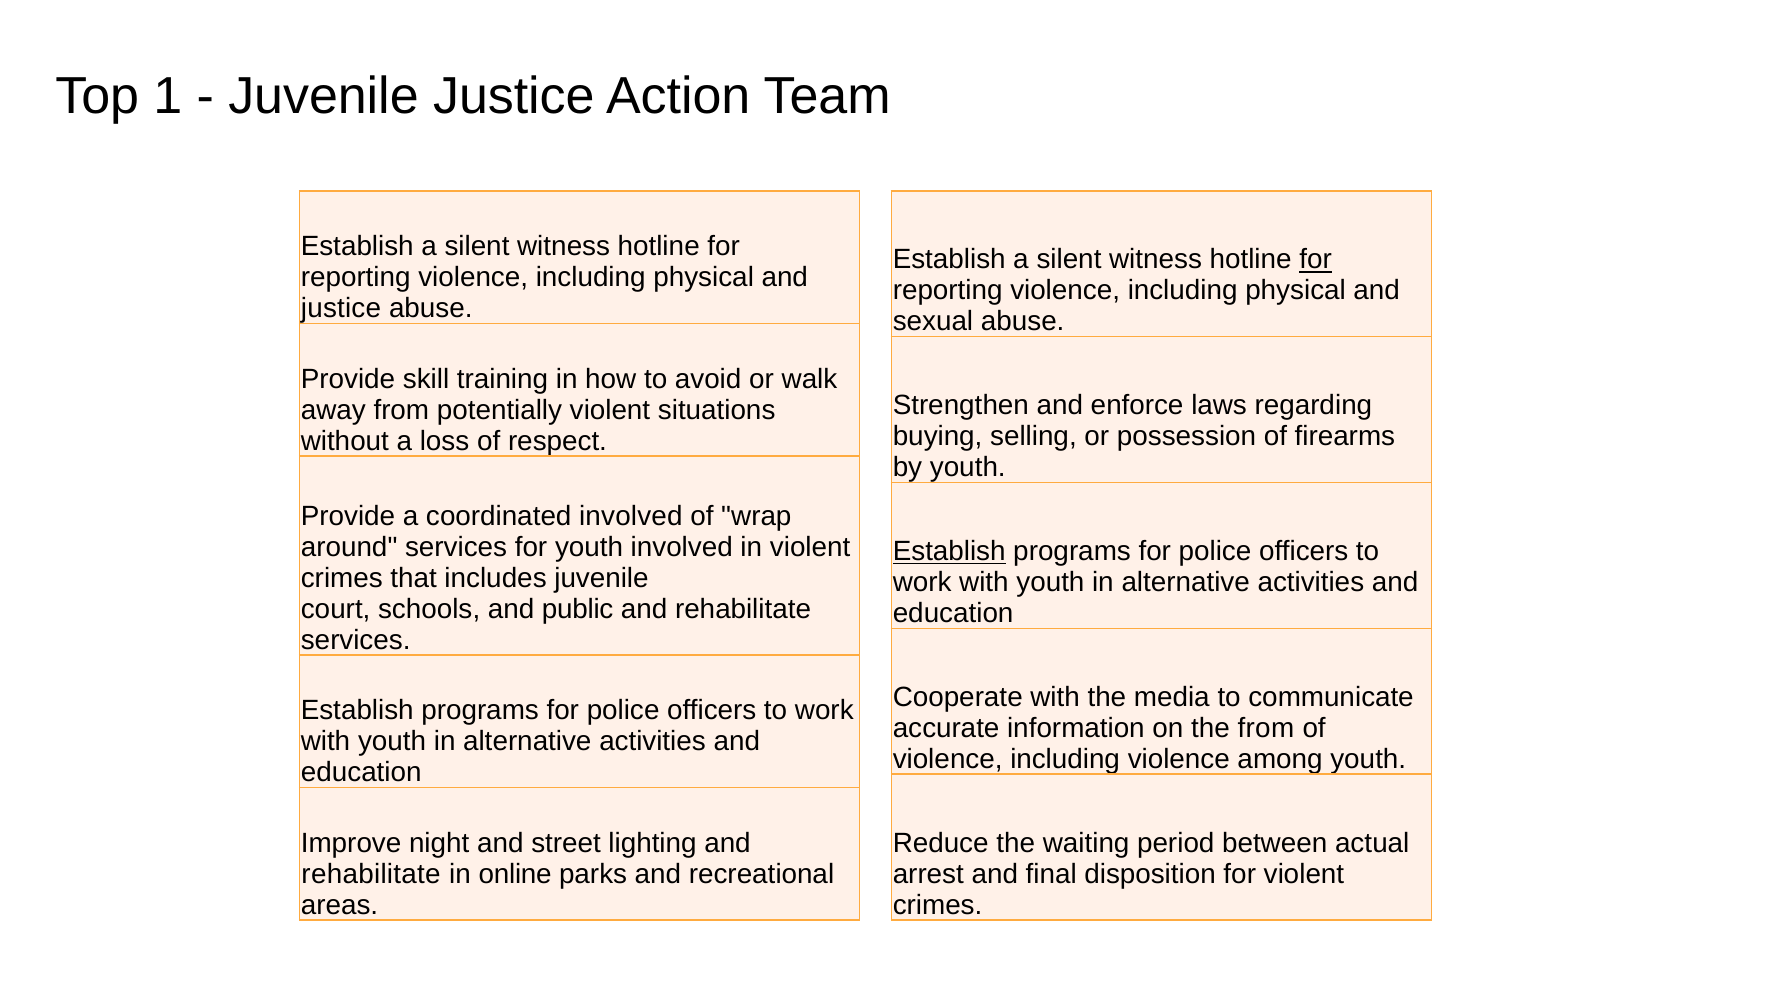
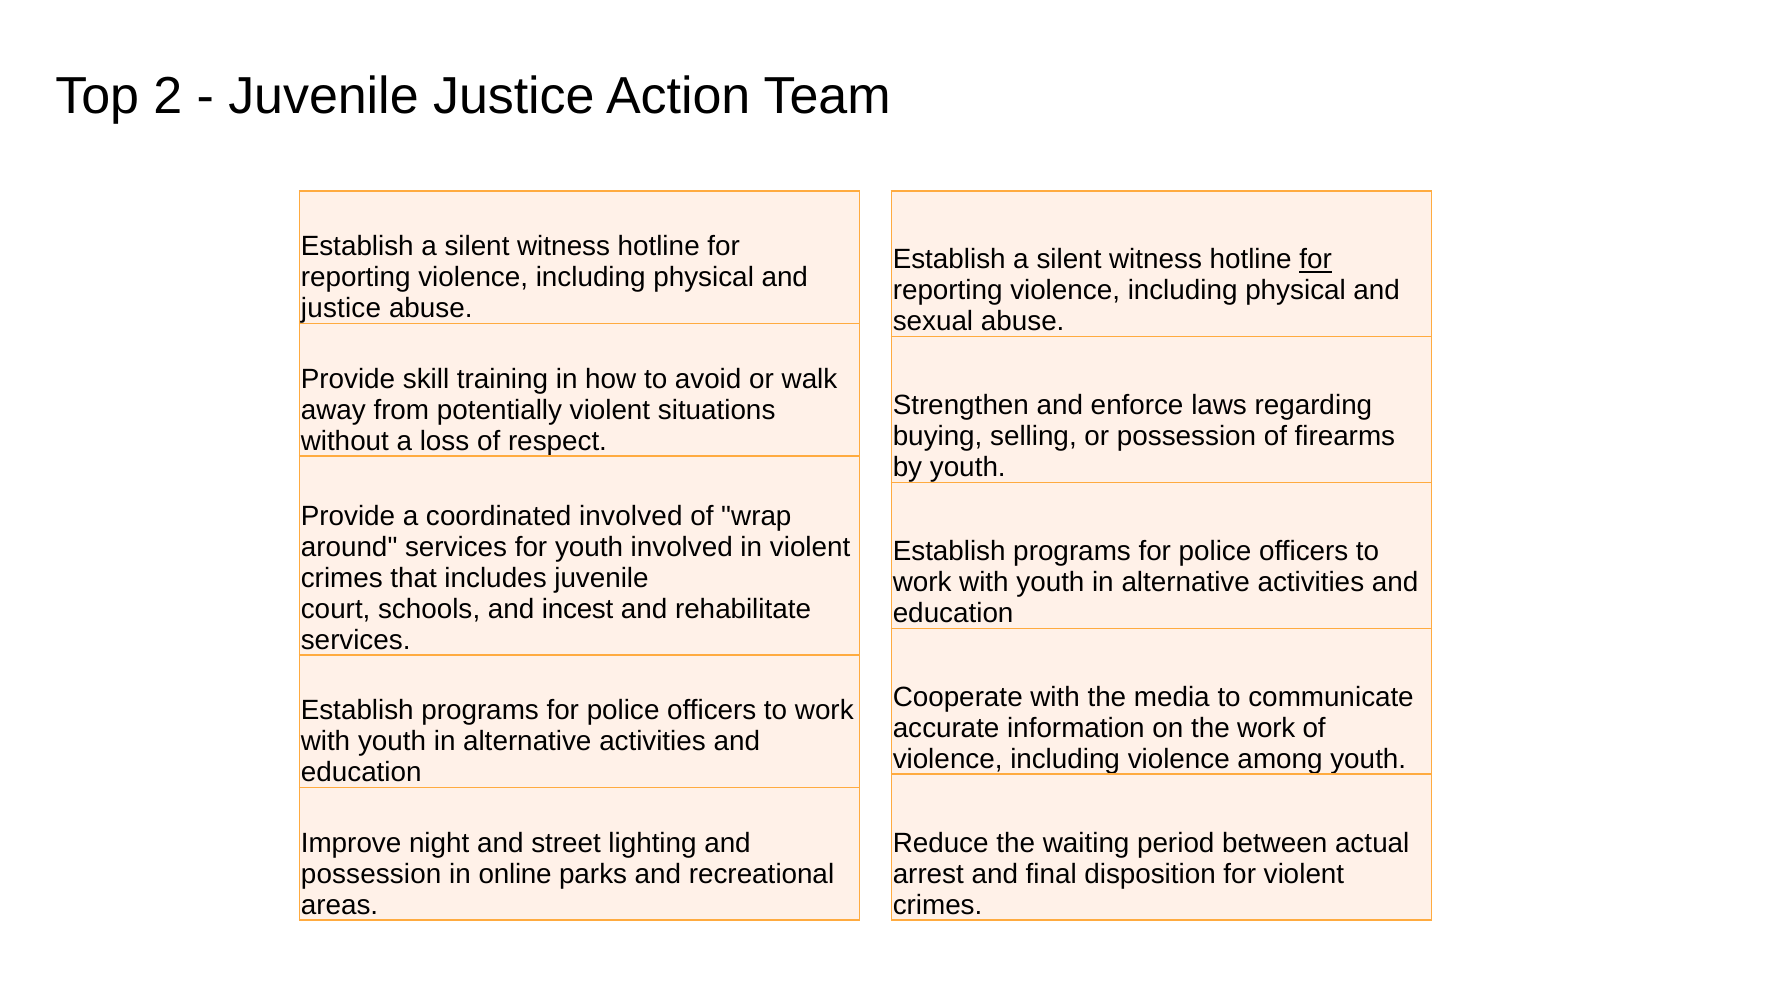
1: 1 -> 2 (168, 97)
Establish underline: present -> none (949, 551)
public: public -> incest (578, 609)
the from: from -> work (1266, 728)
rehabilitate: rehabilitate -> possession (371, 874)
